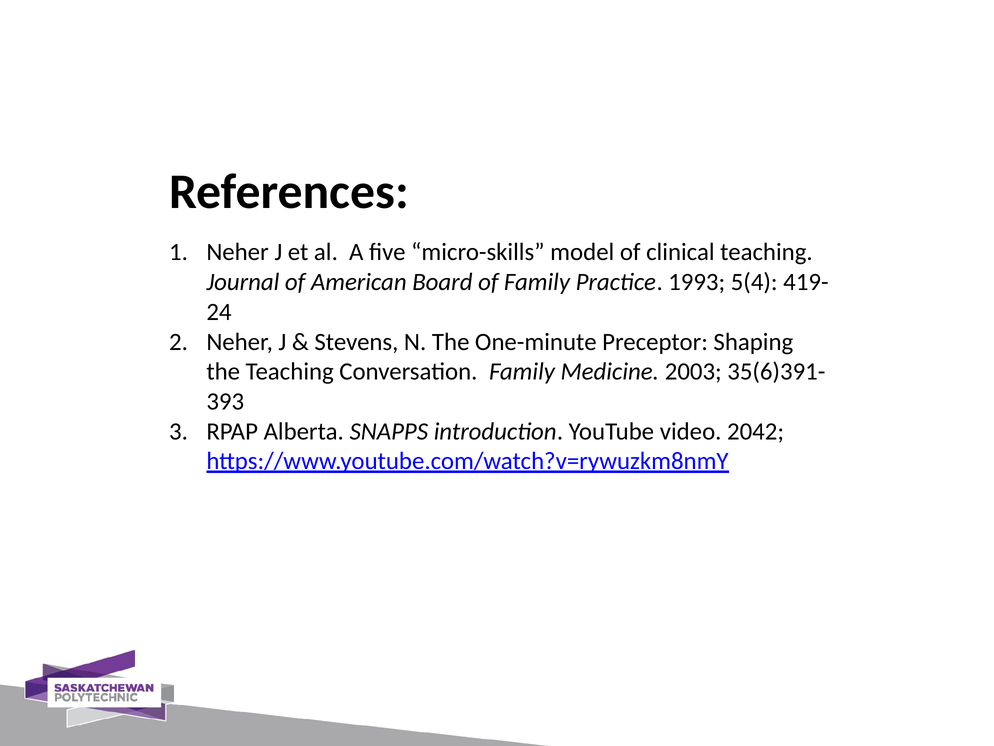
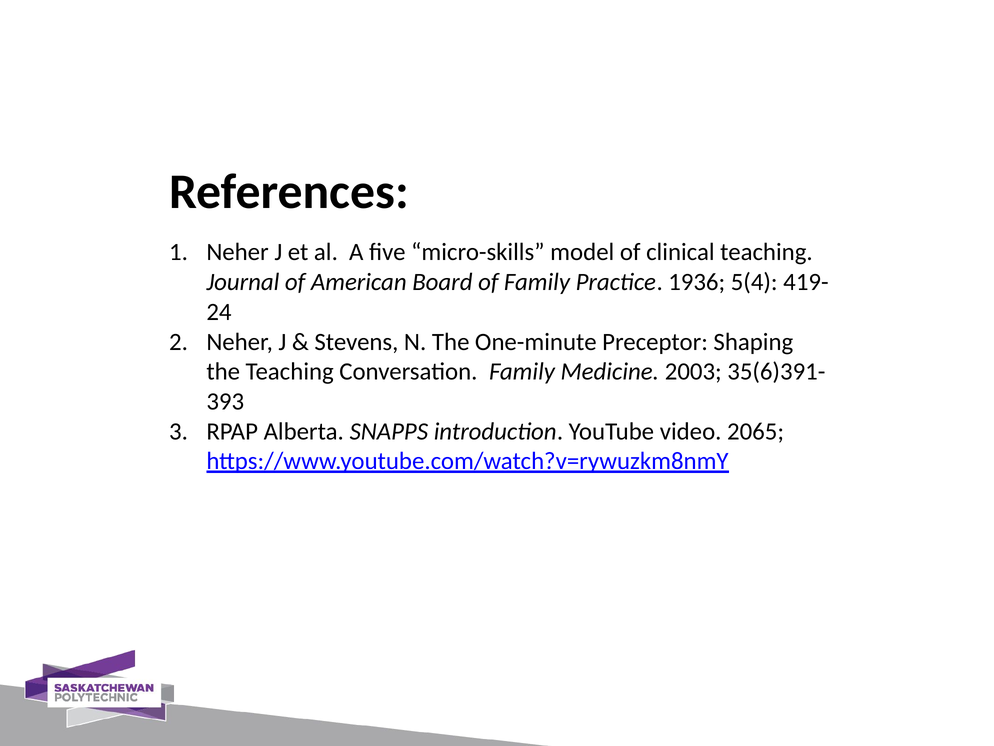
1993: 1993 -> 1936 (697, 282)
2042: 2042 -> 2065 (756, 431)
